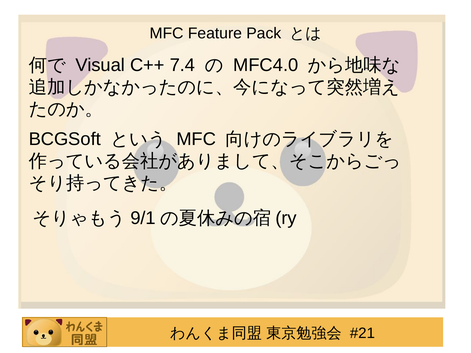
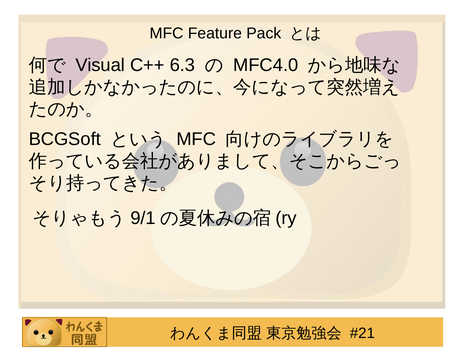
7.4: 7.4 -> 6.3 (182, 65)
